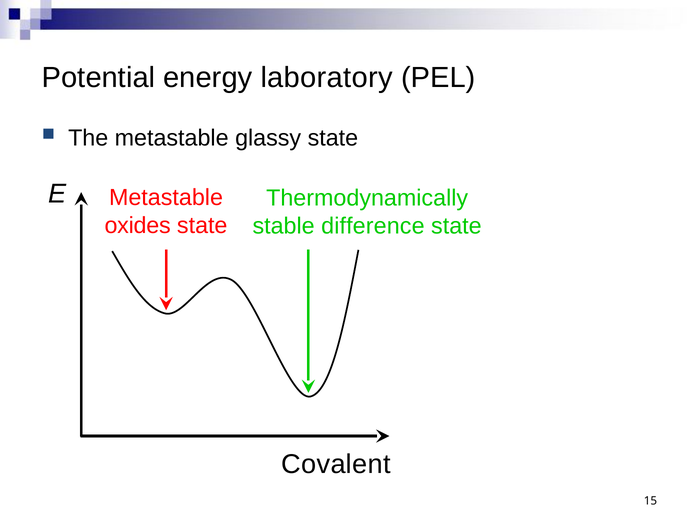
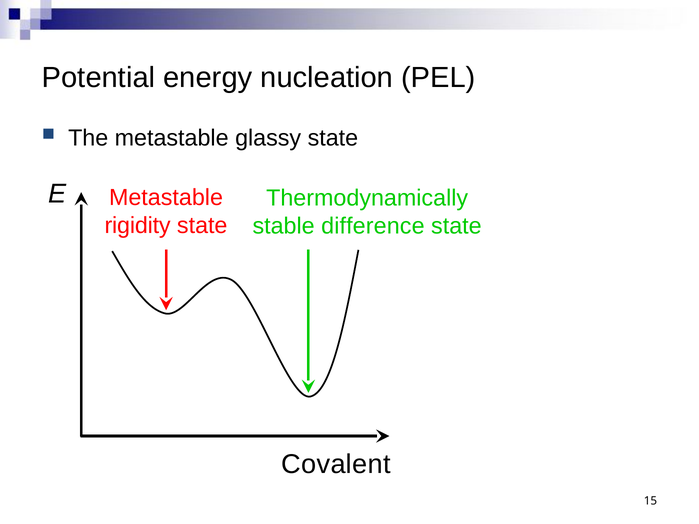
laboratory: laboratory -> nucleation (327, 78)
oxides: oxides -> rigidity (138, 226)
